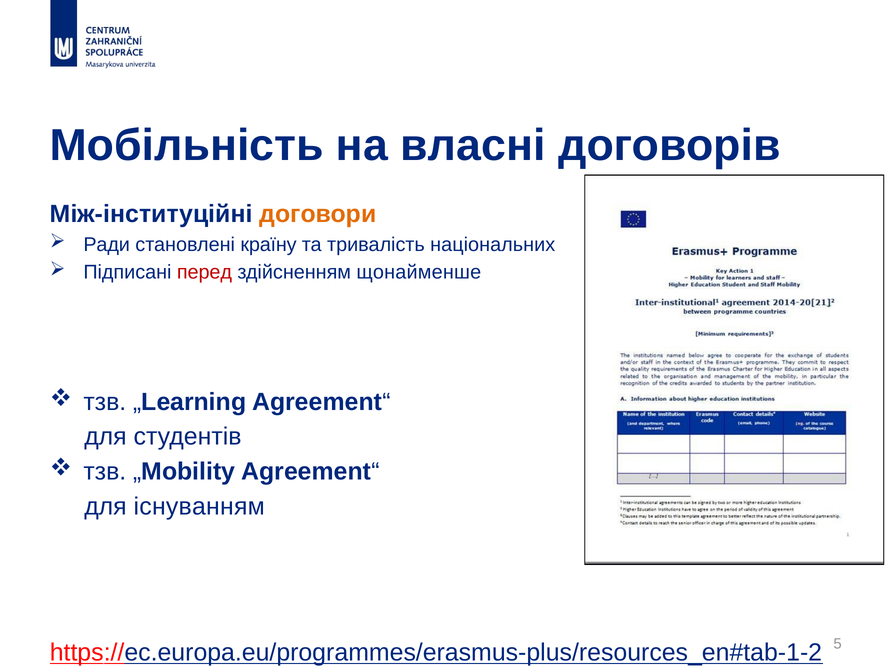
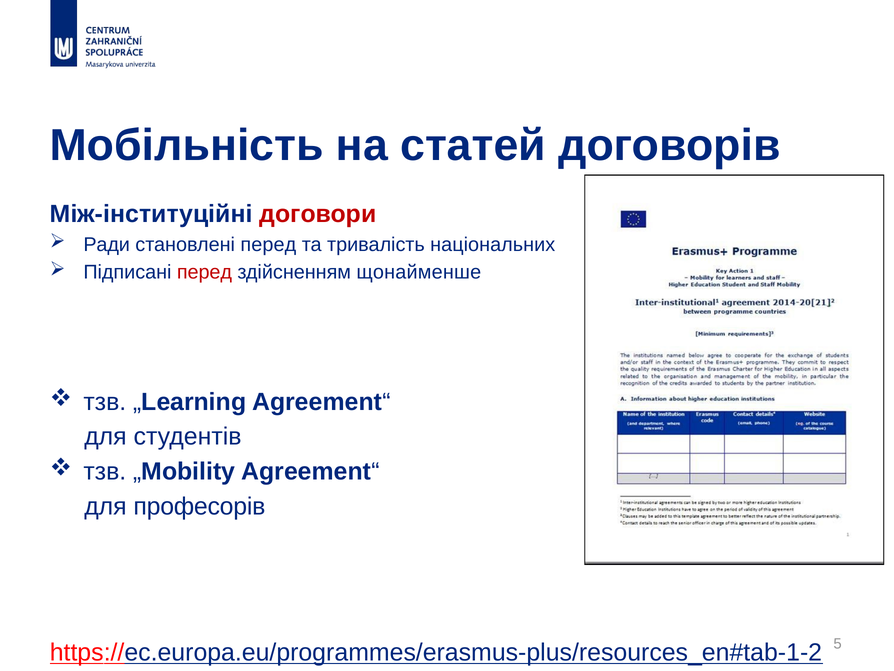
власні: власні -> статей (473, 145)
договори colour: orange -> red (318, 214)
становлені країну: країну -> перед (268, 244)
існуванням: існуванням -> професорів (199, 506)
